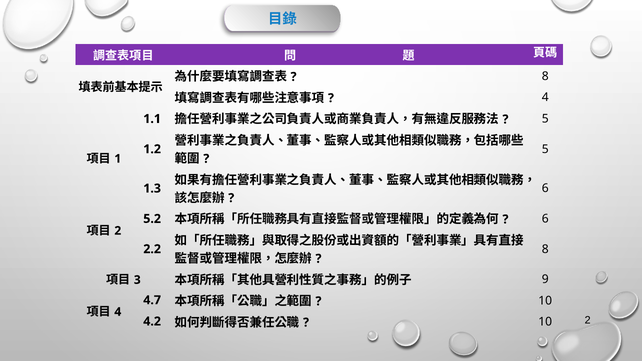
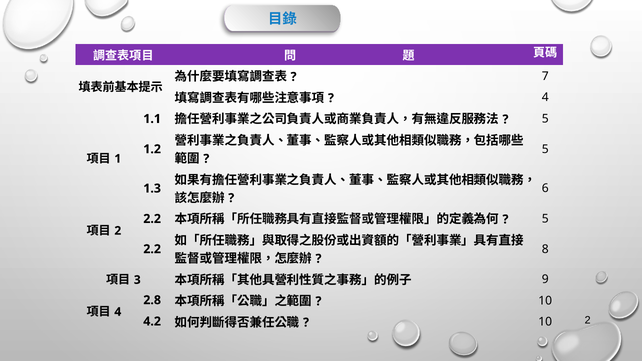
8: 8 -> 7 (545, 76)
5.2: 5.2 -> 2.2 (152, 219)
6: 6 -> 5 (545, 219)
4.7: 4.7 -> 2.8 (152, 300)
